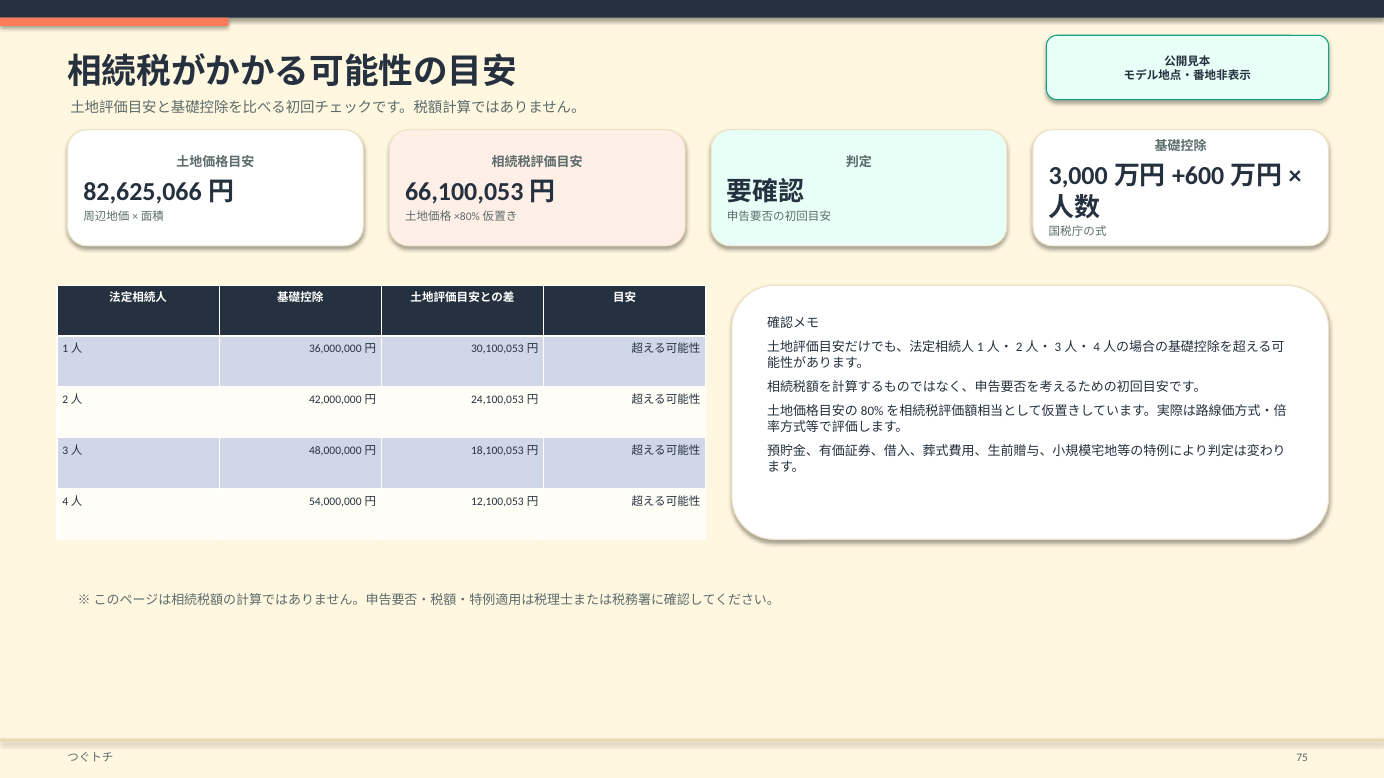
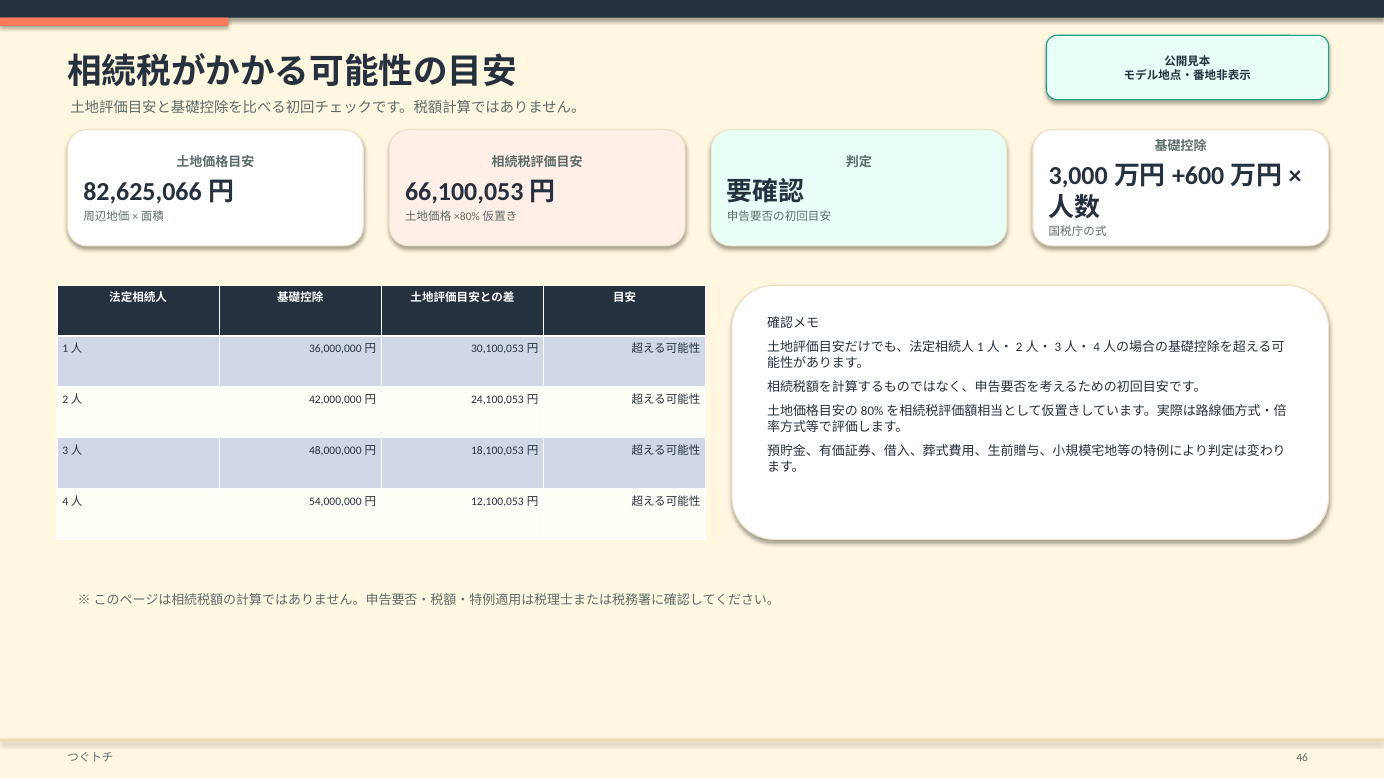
75: 75 -> 46 (1302, 758)
